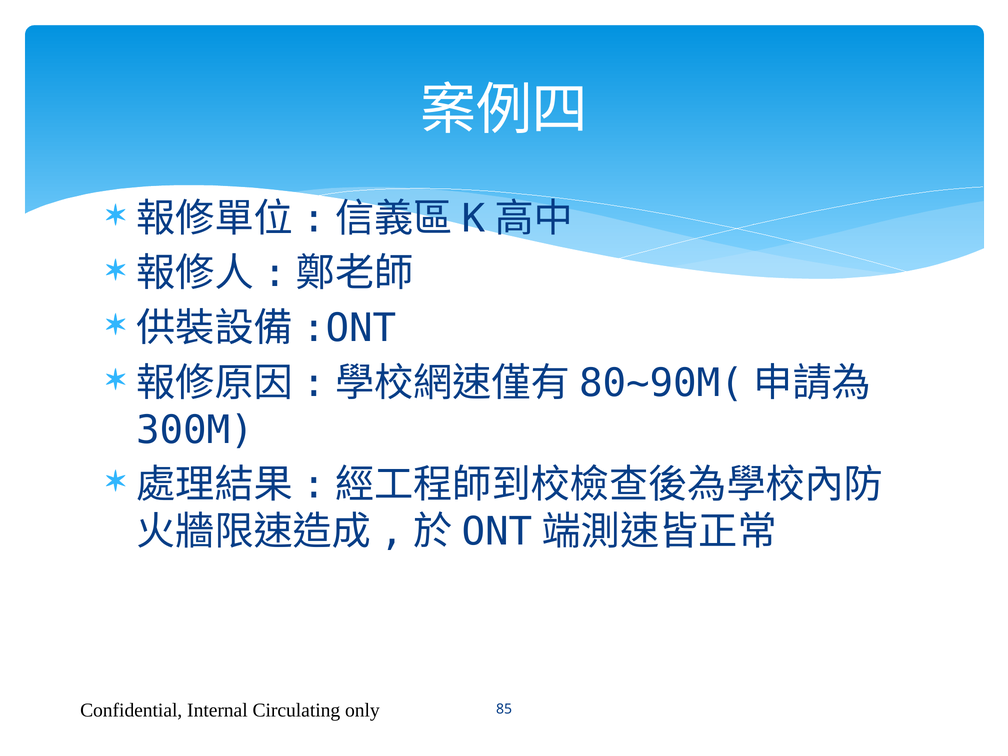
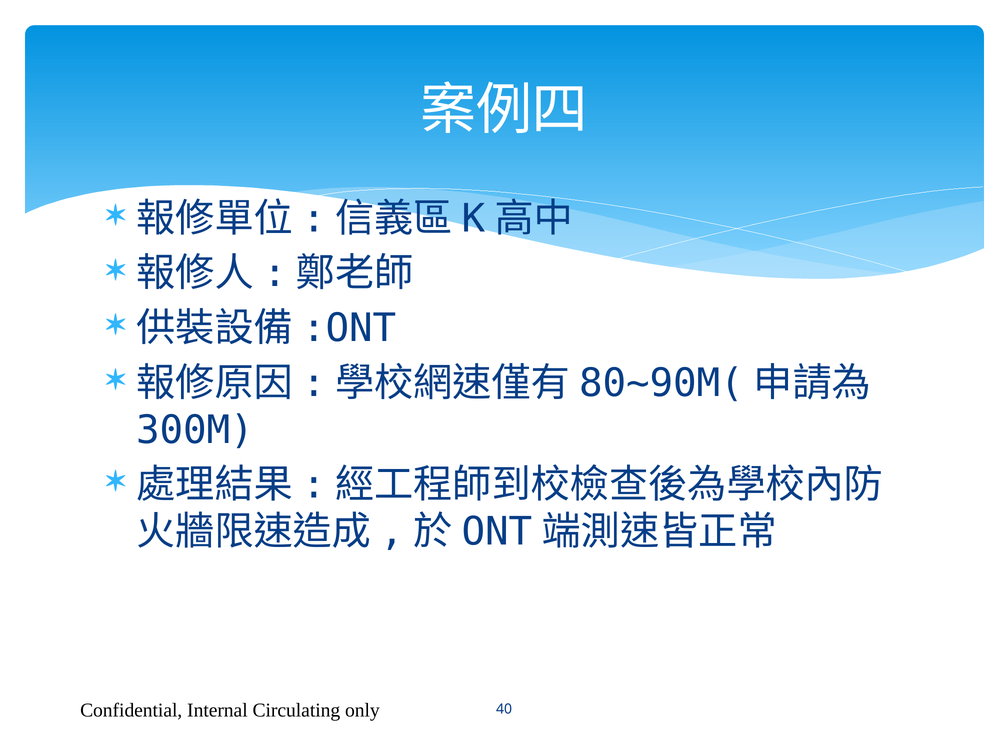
85: 85 -> 40 (504, 709)
